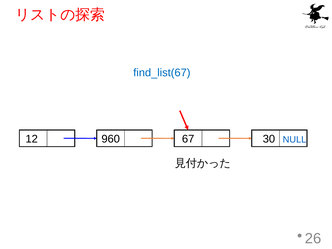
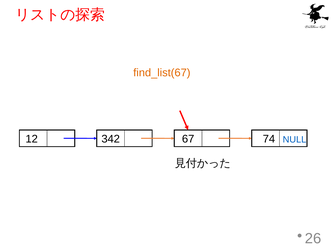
find_list(67 colour: blue -> orange (162, 73)
960: 960 -> 342 (111, 139)
30: 30 -> 74 (269, 139)
